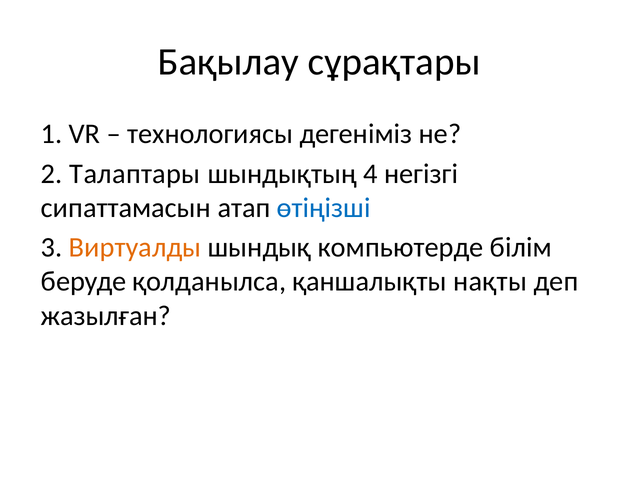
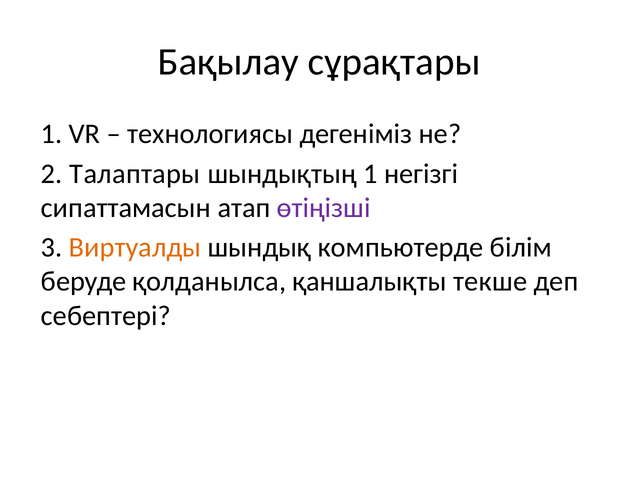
шындықтың 4: 4 -> 1 (371, 174)
өтіңізші colour: blue -> purple (324, 208)
нақты: нақты -> текше (490, 282)
жазылған: жазылған -> себептері (106, 316)
